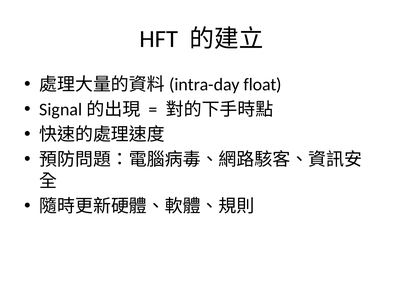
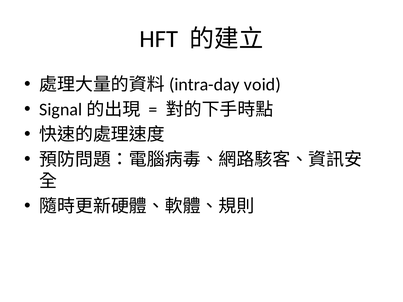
float: float -> void (262, 85)
